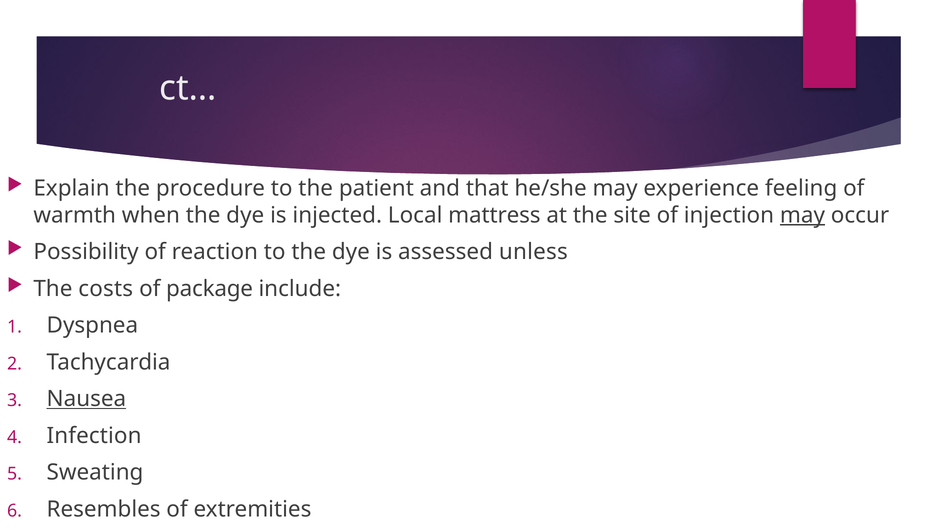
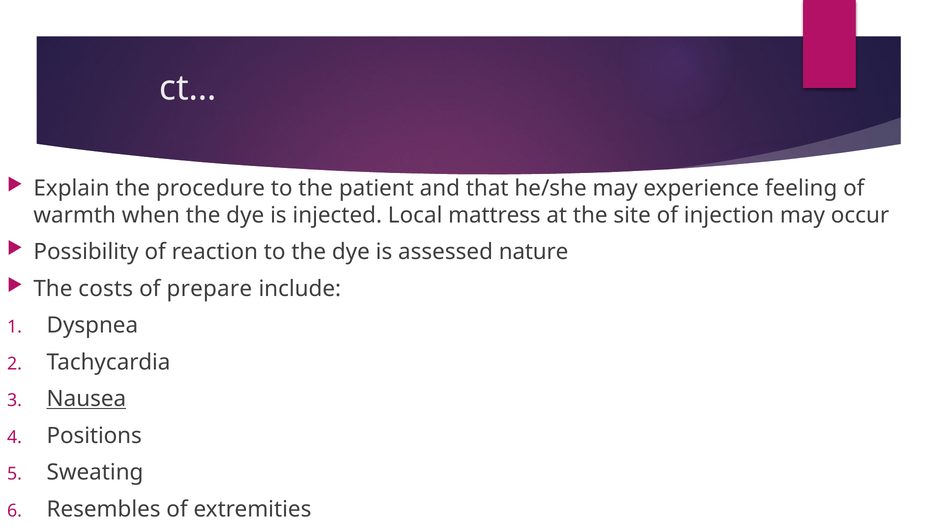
may underline: present -> none (803, 215)
unless: unless -> nature (534, 252)
package: package -> prepare (209, 288)
Infection: Infection -> Positions (94, 435)
